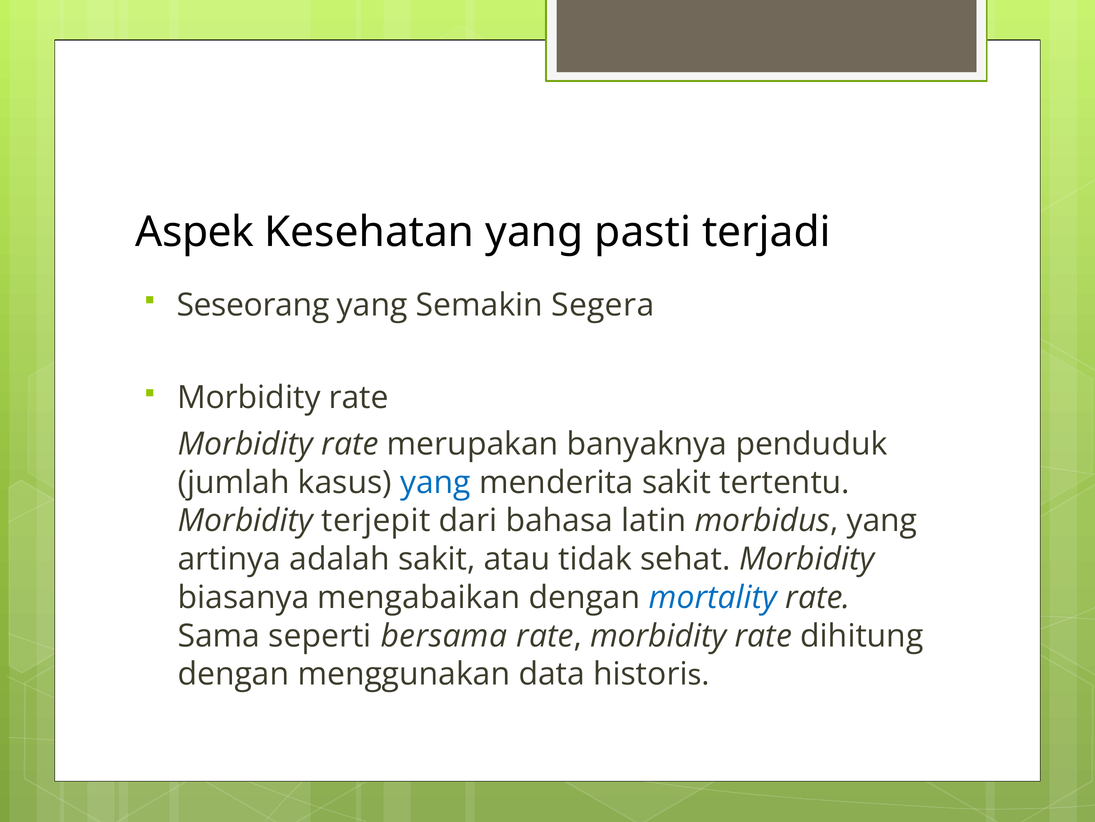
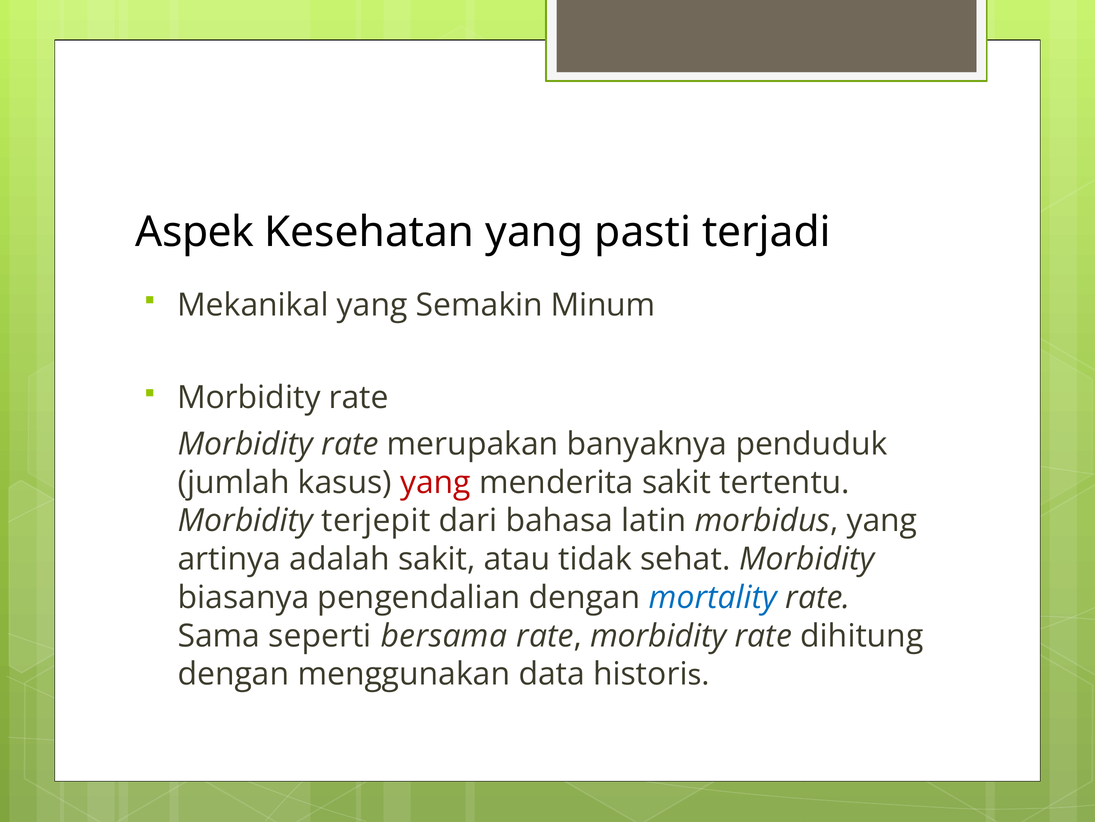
Seseorang: Seseorang -> Mekanikal (253, 305)
Segera: Segera -> Minum (603, 305)
yang colour: blue -> red (435, 482)
mengabaikan: mengabaikan -> pengendalian (419, 597)
